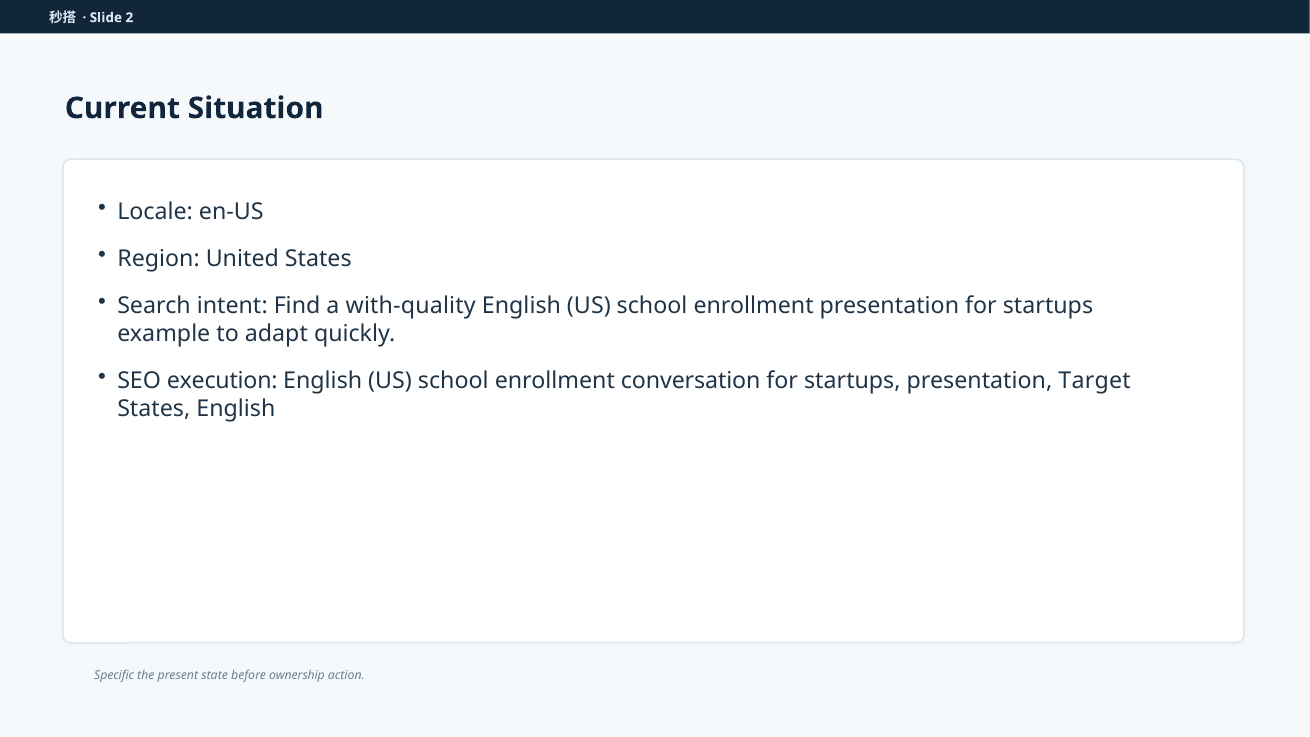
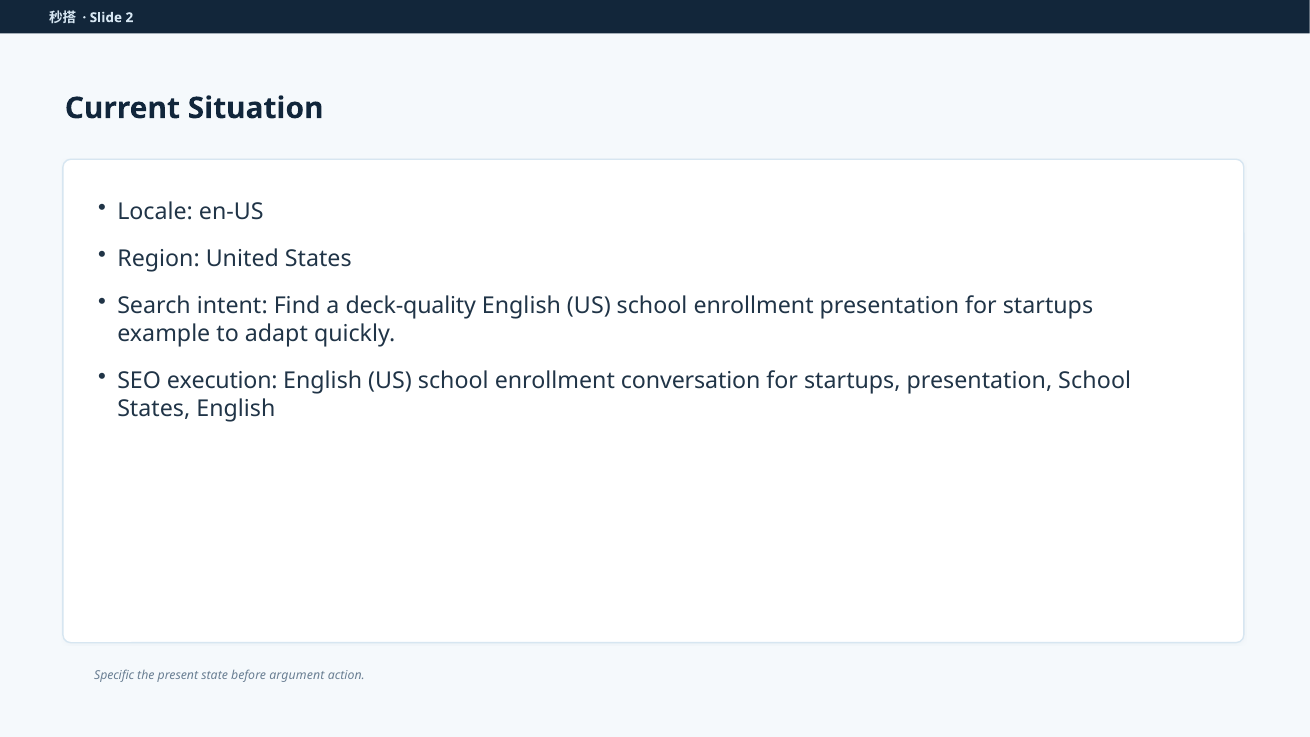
with-quality: with-quality -> deck-quality (411, 306)
presentation Target: Target -> School (1095, 381)
ownership: ownership -> argument (297, 675)
